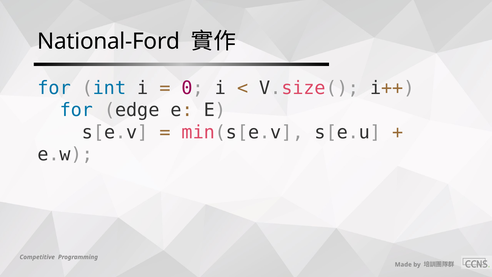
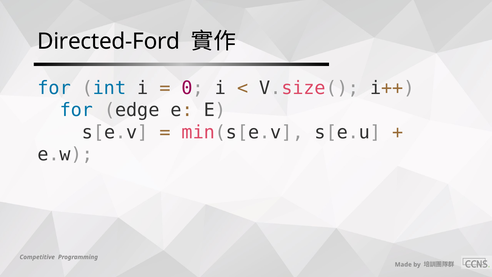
National-Ford: National-Ford -> Directed-Ford (109, 41)
